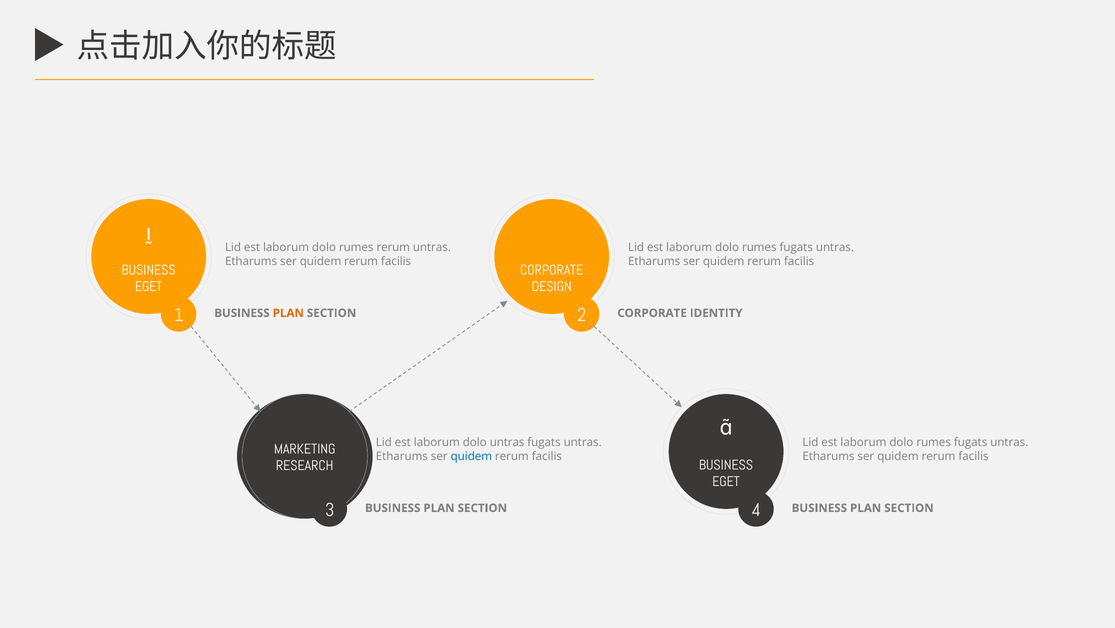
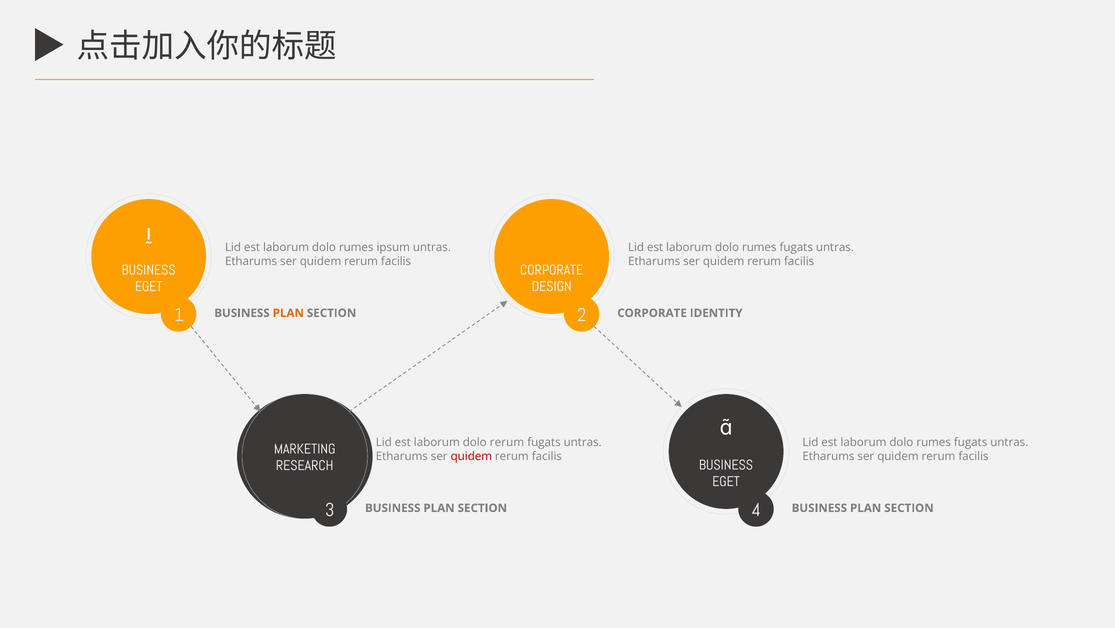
rumes rerum: rerum -> ipsum (393, 247)
dolo untras: untras -> rerum (507, 442)
quidem colour: blue -> red (471, 456)
